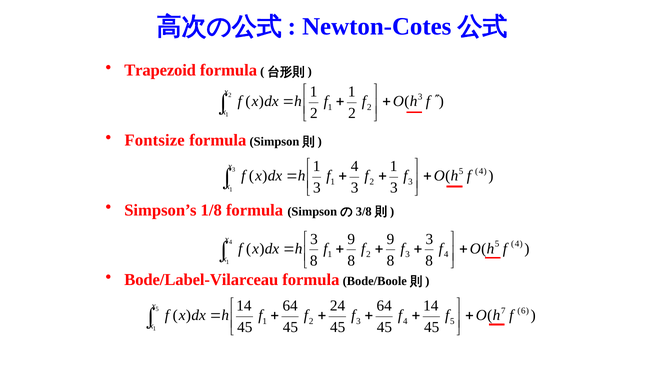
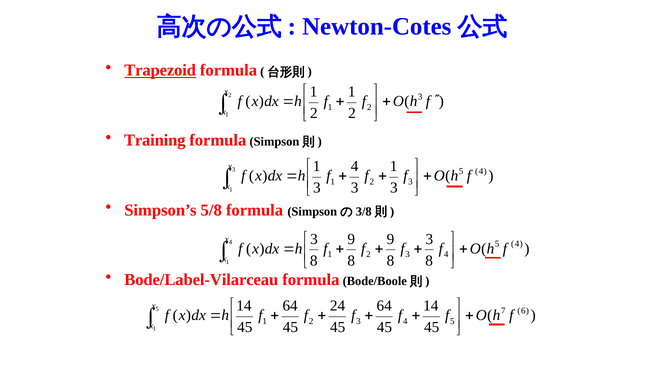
Trapezoid underline: none -> present (160, 70)
Fontsize: Fontsize -> Training (155, 140)
1/8: 1/8 -> 5/8 (211, 210)
